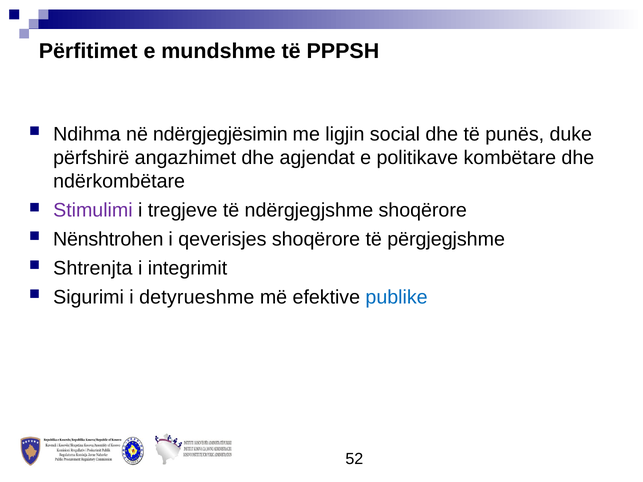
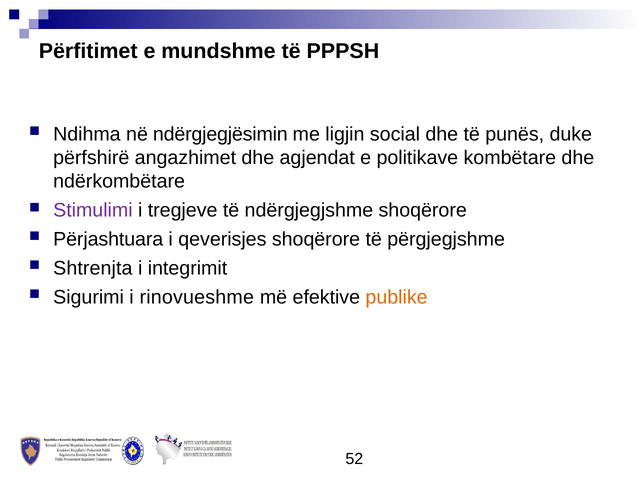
Nënshtrohen: Nënshtrohen -> Përjashtuara (108, 239)
detyrueshme: detyrueshme -> rinovueshme (197, 297)
publike colour: blue -> orange (397, 297)
